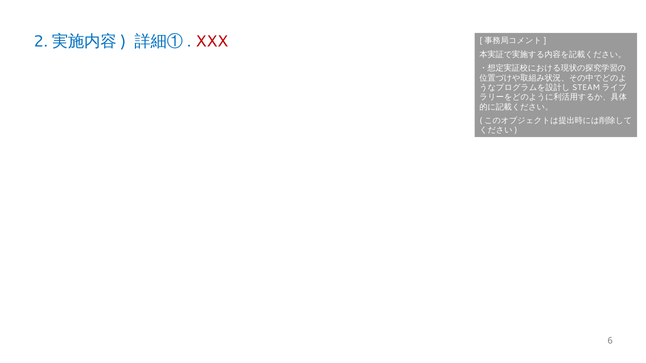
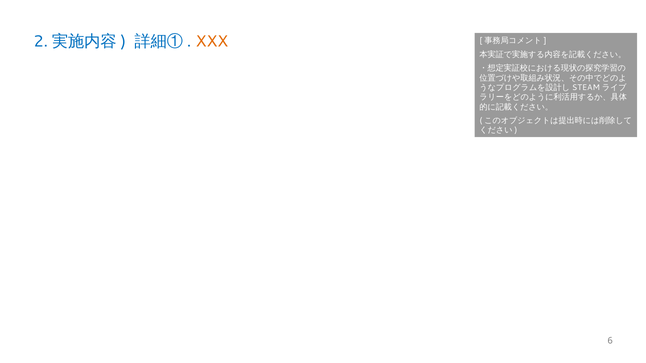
XXX colour: red -> orange (212, 42)
